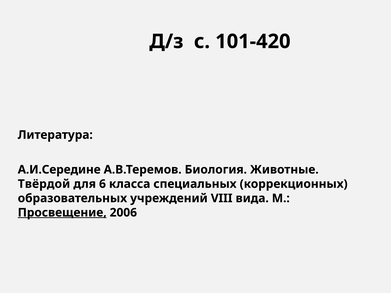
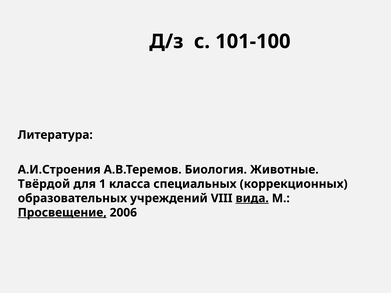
101-420: 101-420 -> 101-100 (253, 41)
А.И.Середине: А.И.Середине -> А.И.Строения (59, 170)
6: 6 -> 1 (102, 184)
вида underline: none -> present (252, 198)
